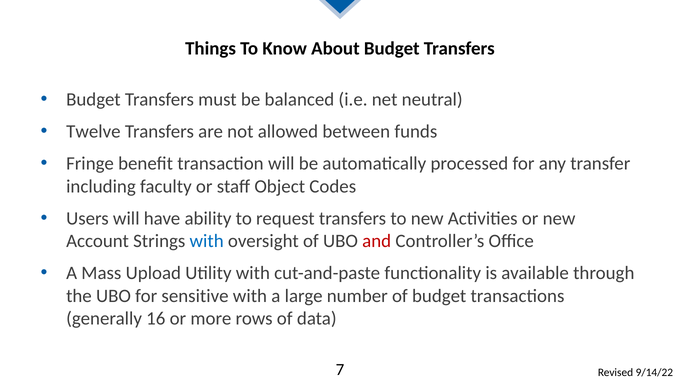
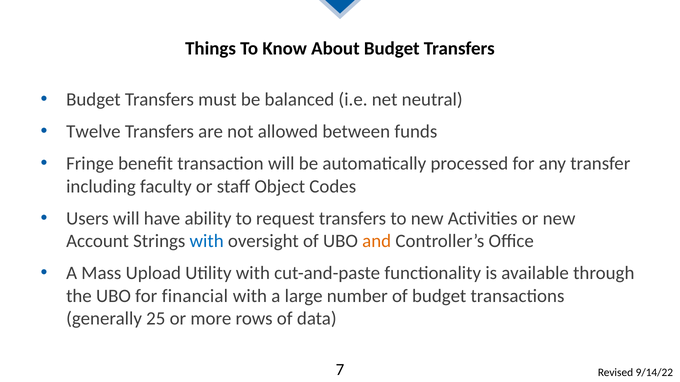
and colour: red -> orange (377, 241)
sensitive: sensitive -> financial (195, 296)
16: 16 -> 25 (156, 319)
